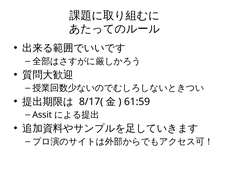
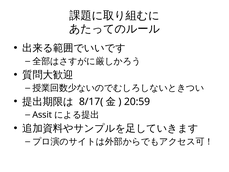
61:59: 61:59 -> 20:59 (137, 102)
